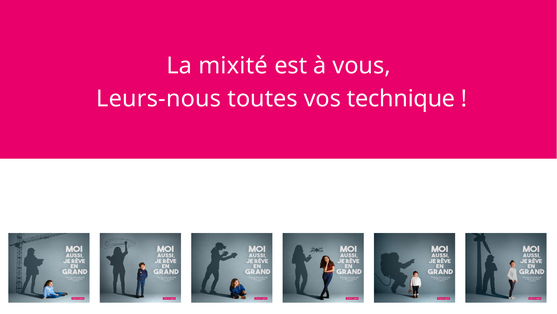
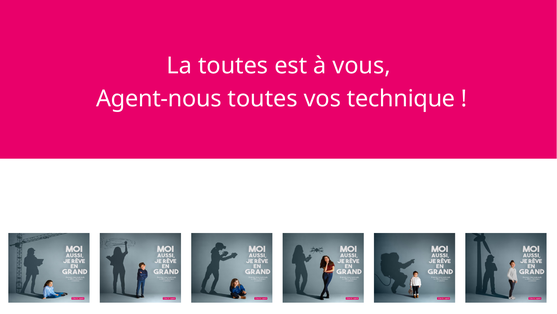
La mixité: mixité -> toutes (233, 66)
Leurs-nous: Leurs-nous -> Agent-nous (159, 98)
